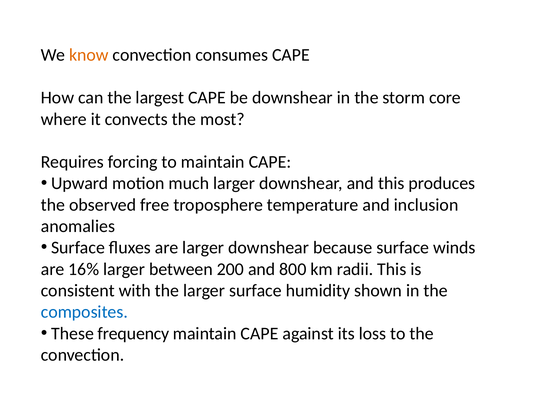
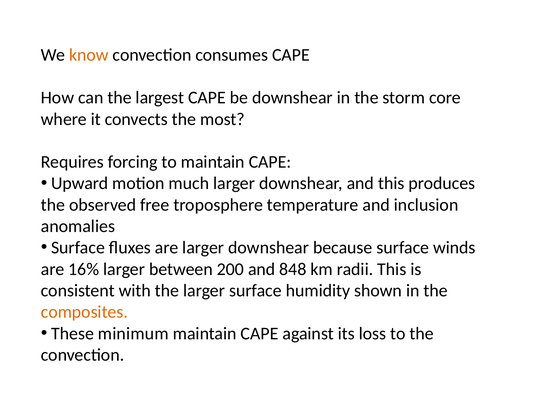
800: 800 -> 848 (293, 269)
composites colour: blue -> orange (84, 311)
frequency: frequency -> minimum (133, 333)
